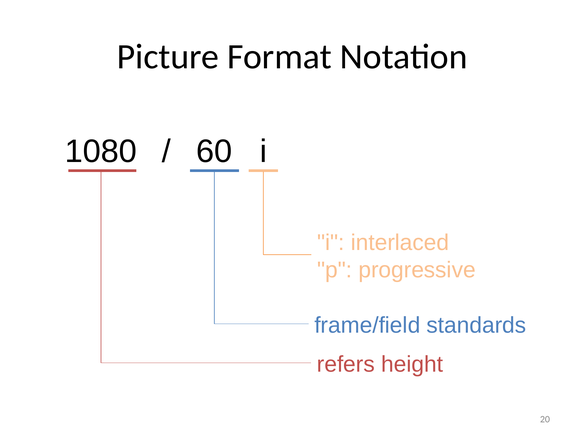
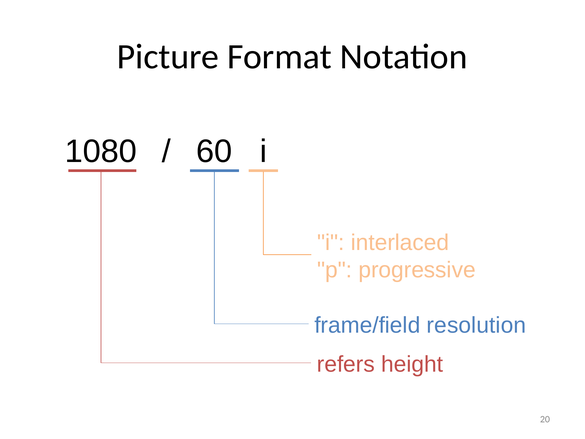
standards: standards -> resolution (476, 325)
